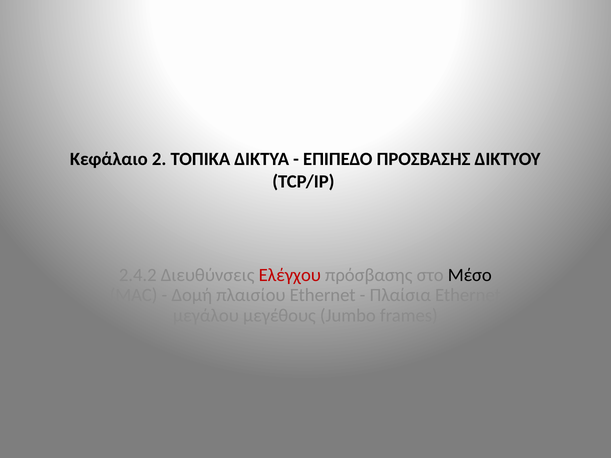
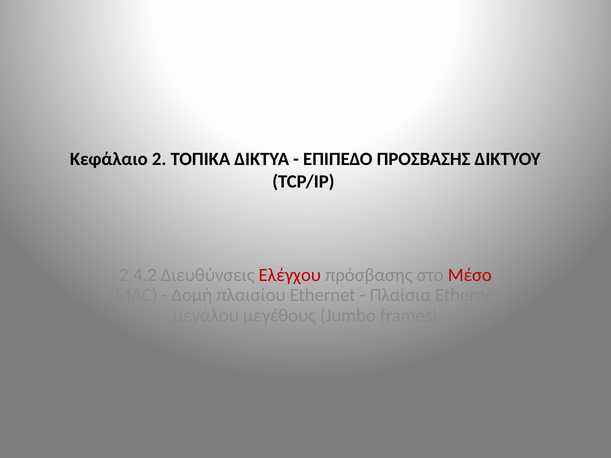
Μέσο colour: black -> red (470, 275)
